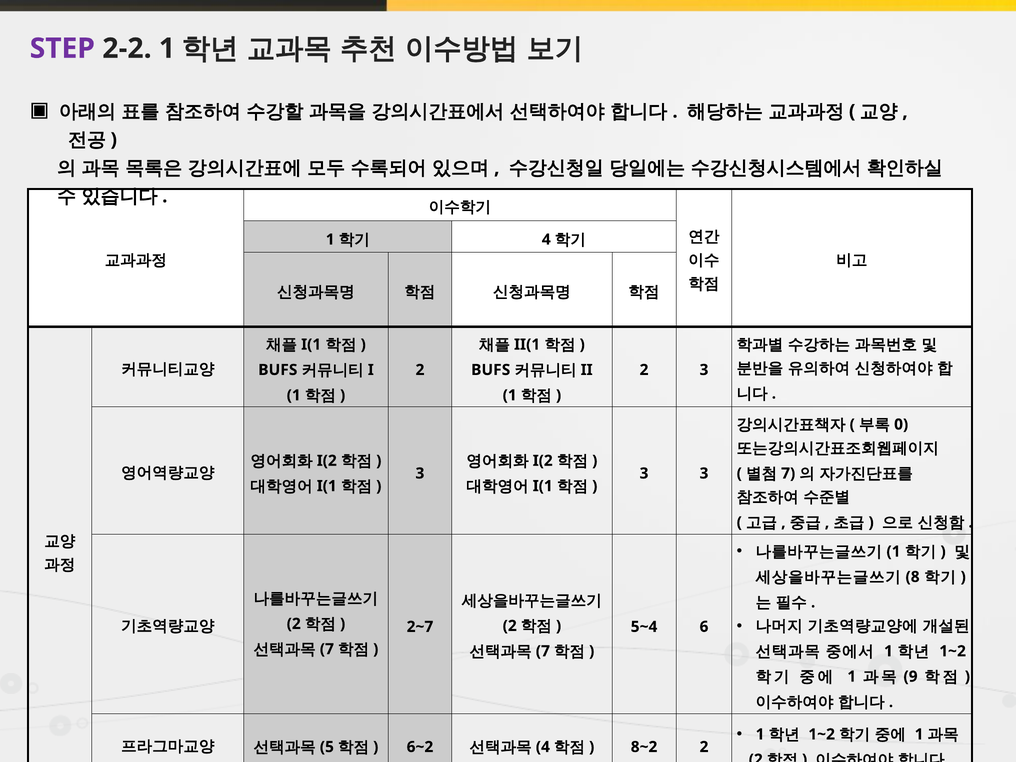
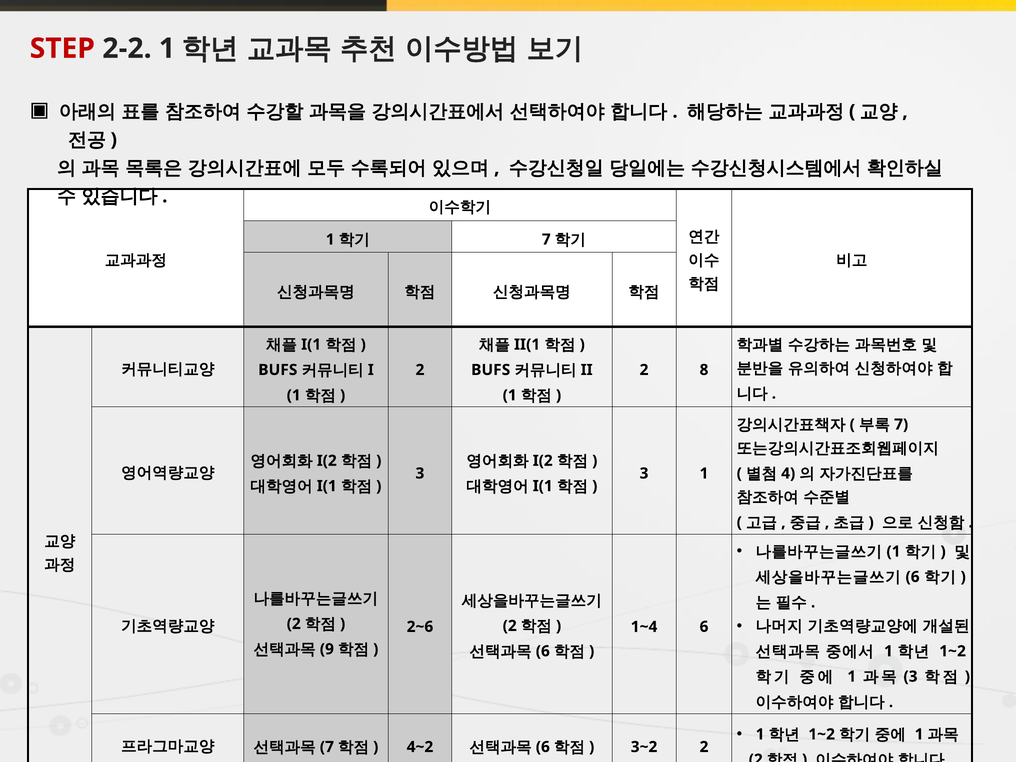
STEP colour: purple -> red (62, 48)
4: 4 -> 7 (546, 239)
2 3: 3 -> 8 (704, 370)
0: 0 -> 7 (901, 424)
3 3: 3 -> 1 (704, 473)
7: 7 -> 4 (788, 473)
8: 8 -> 6 (913, 577)
2~7: 2~7 -> 2~6 (420, 627)
5~4: 5~4 -> 1~4 (644, 627)
7: 7 -> 9 (327, 649)
7: 7 -> 6 (543, 651)
9: 9 -> 3 (911, 677)
5: 5 -> 7 (327, 747)
6~2: 6~2 -> 4~2 (420, 747)
4: 4 -> 6 (543, 747)
8~2: 8~2 -> 3~2 (644, 747)
